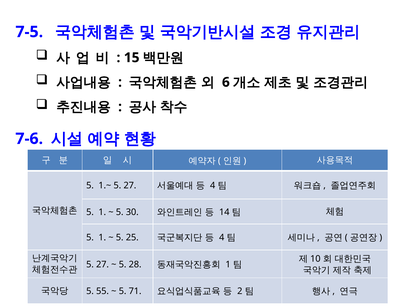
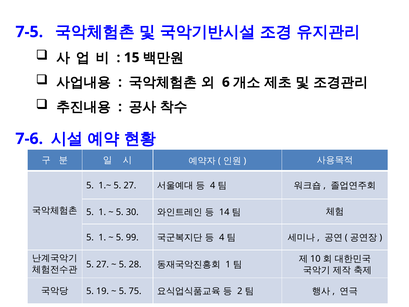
25: 25 -> 99 (132, 237)
55: 55 -> 19 (103, 291)
71: 71 -> 75 (135, 291)
